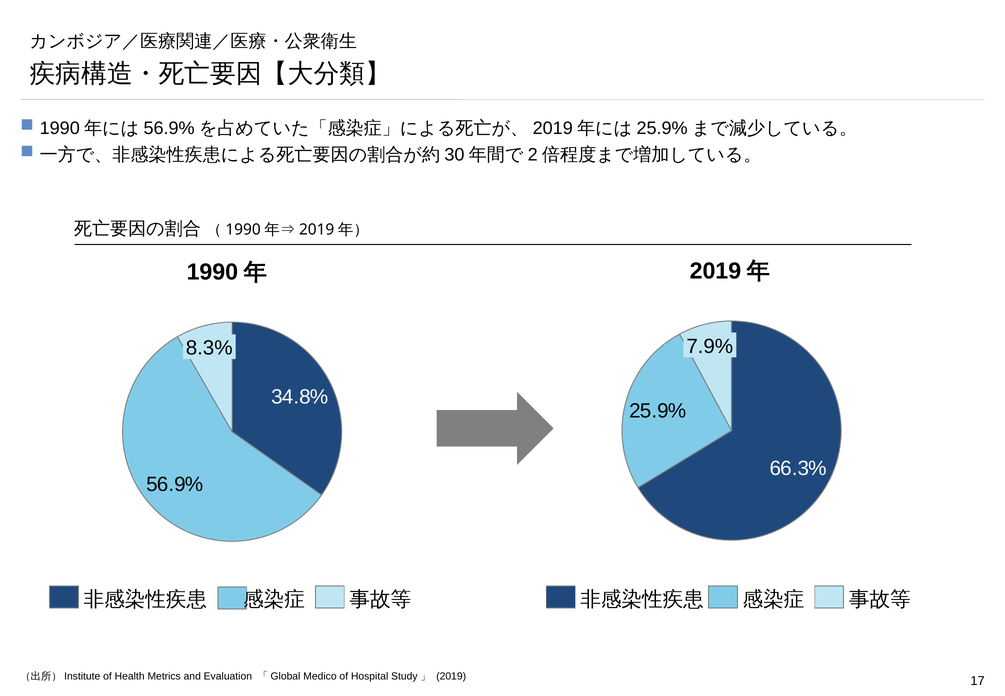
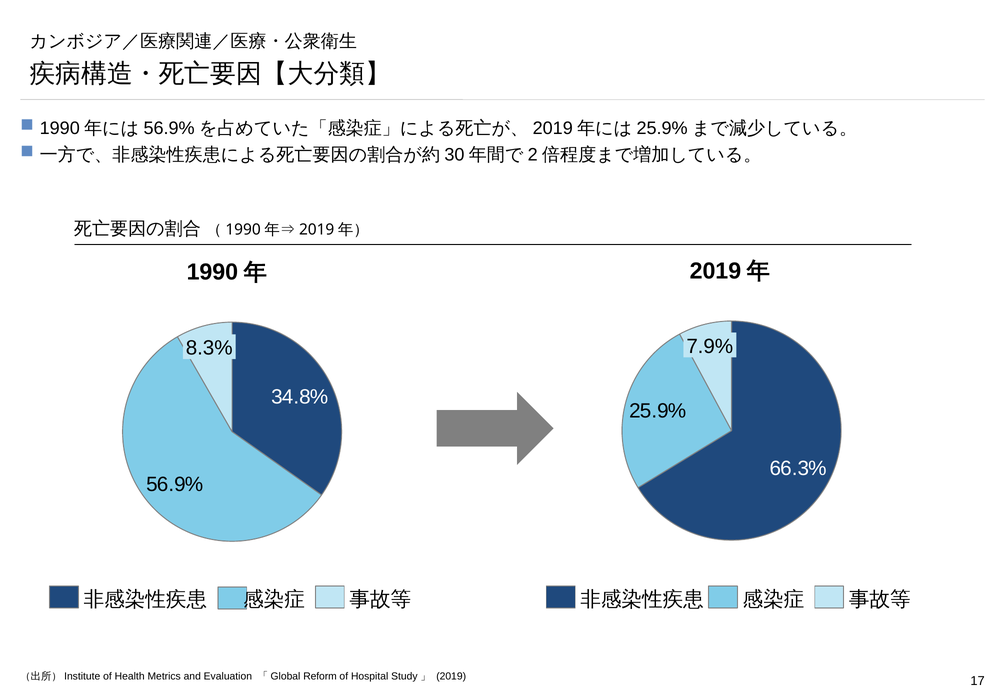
Medico: Medico -> Reform (320, 676)
